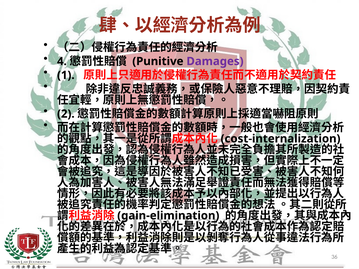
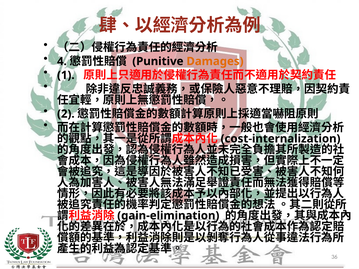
Damages colour: purple -> orange (215, 61)
